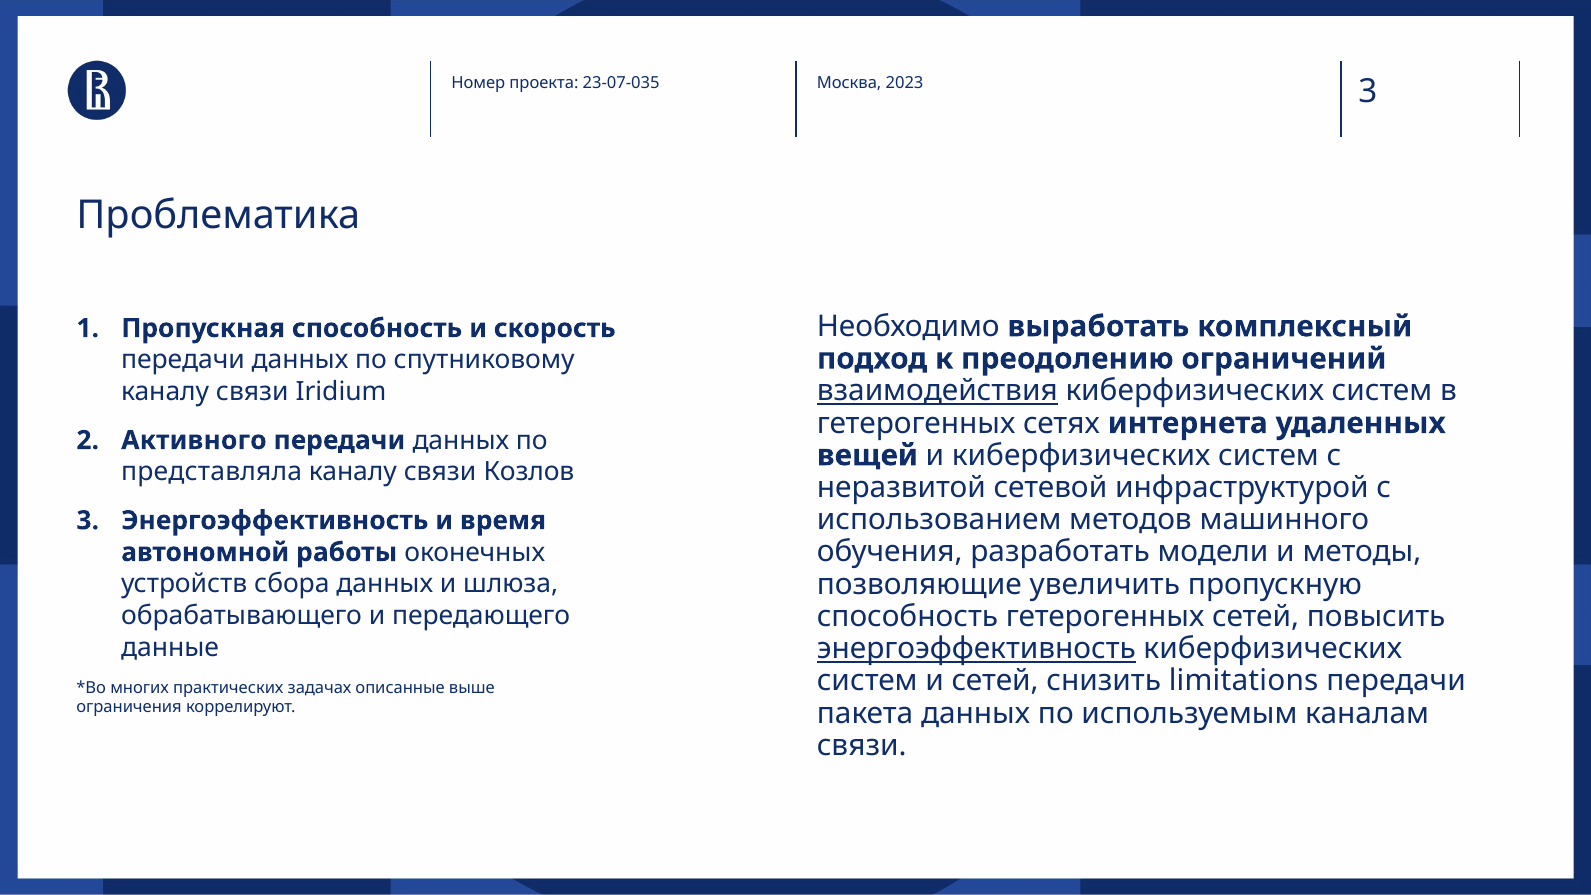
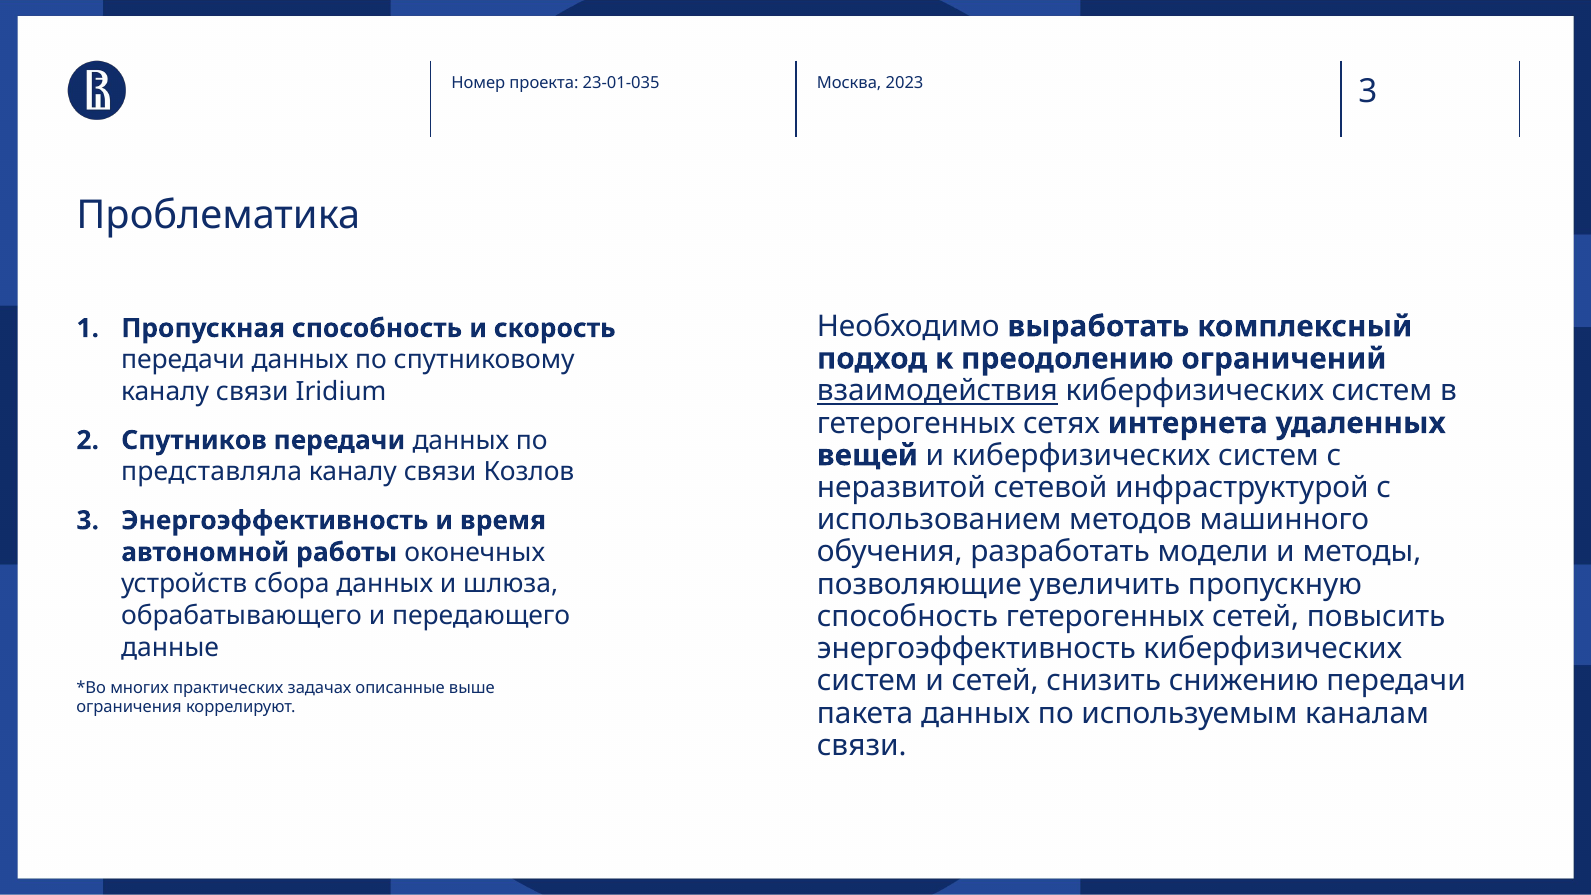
23-07-035: 23-07-035 -> 23-01-035 (621, 83)
Активного: Активного -> Спутников (194, 440)
энергоэффективность underline: present -> none (976, 649)
limitations: limitations -> снижению (1244, 681)
